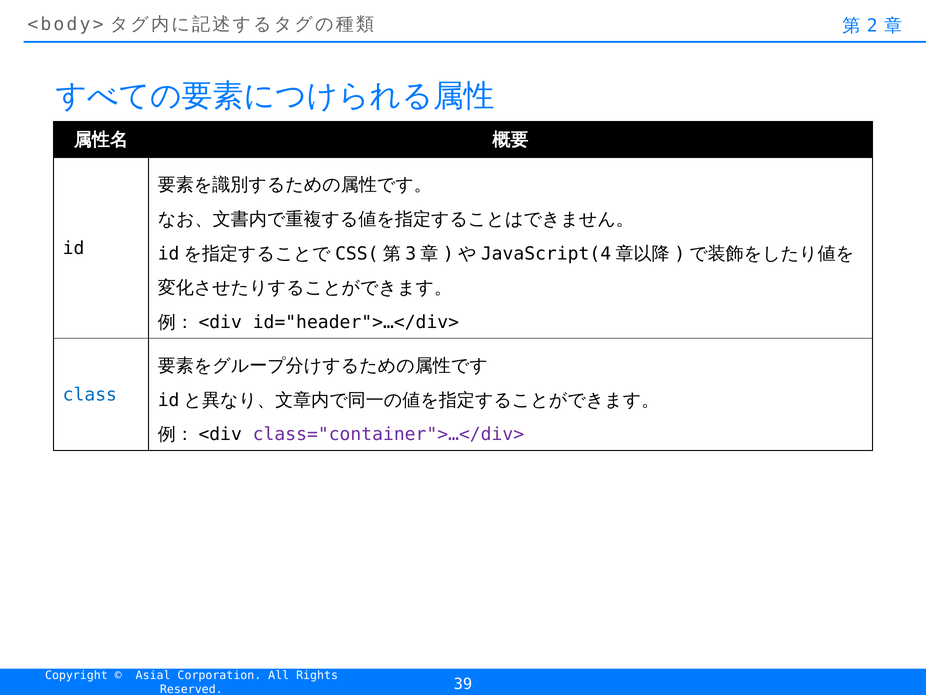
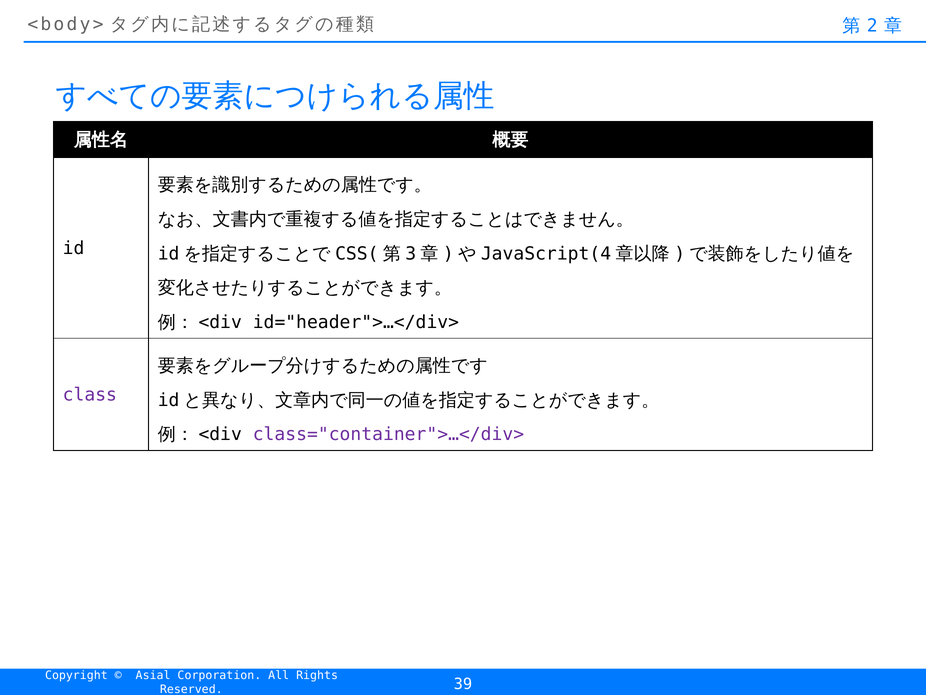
class colour: blue -> purple (90, 394)
